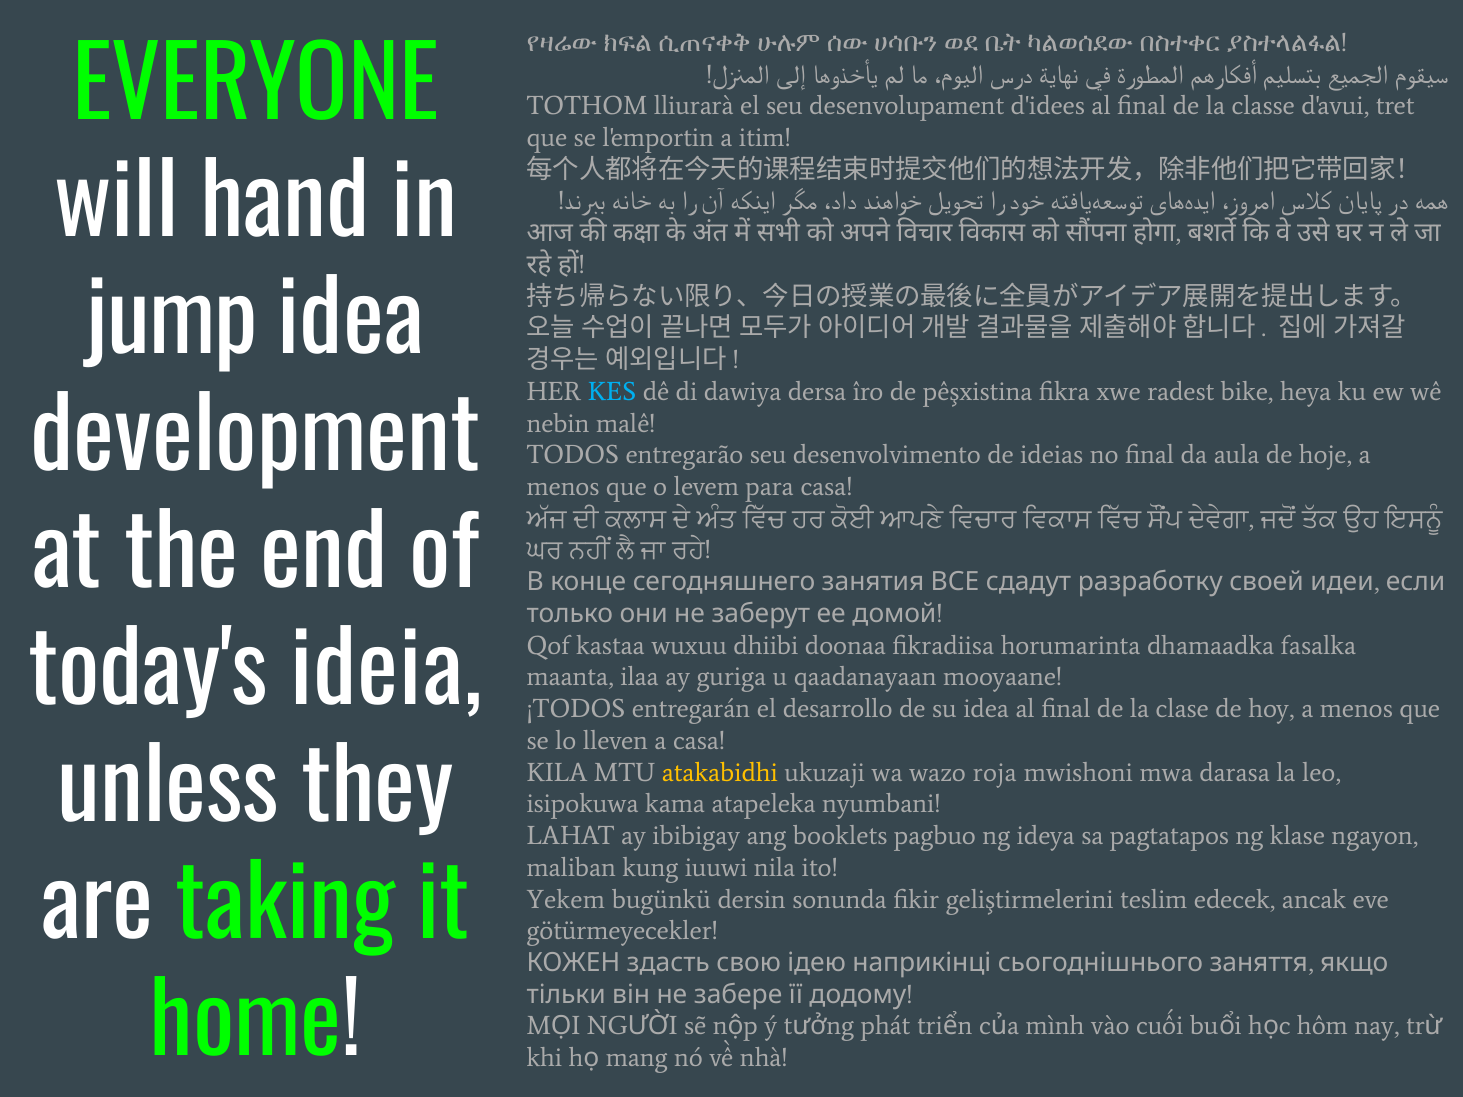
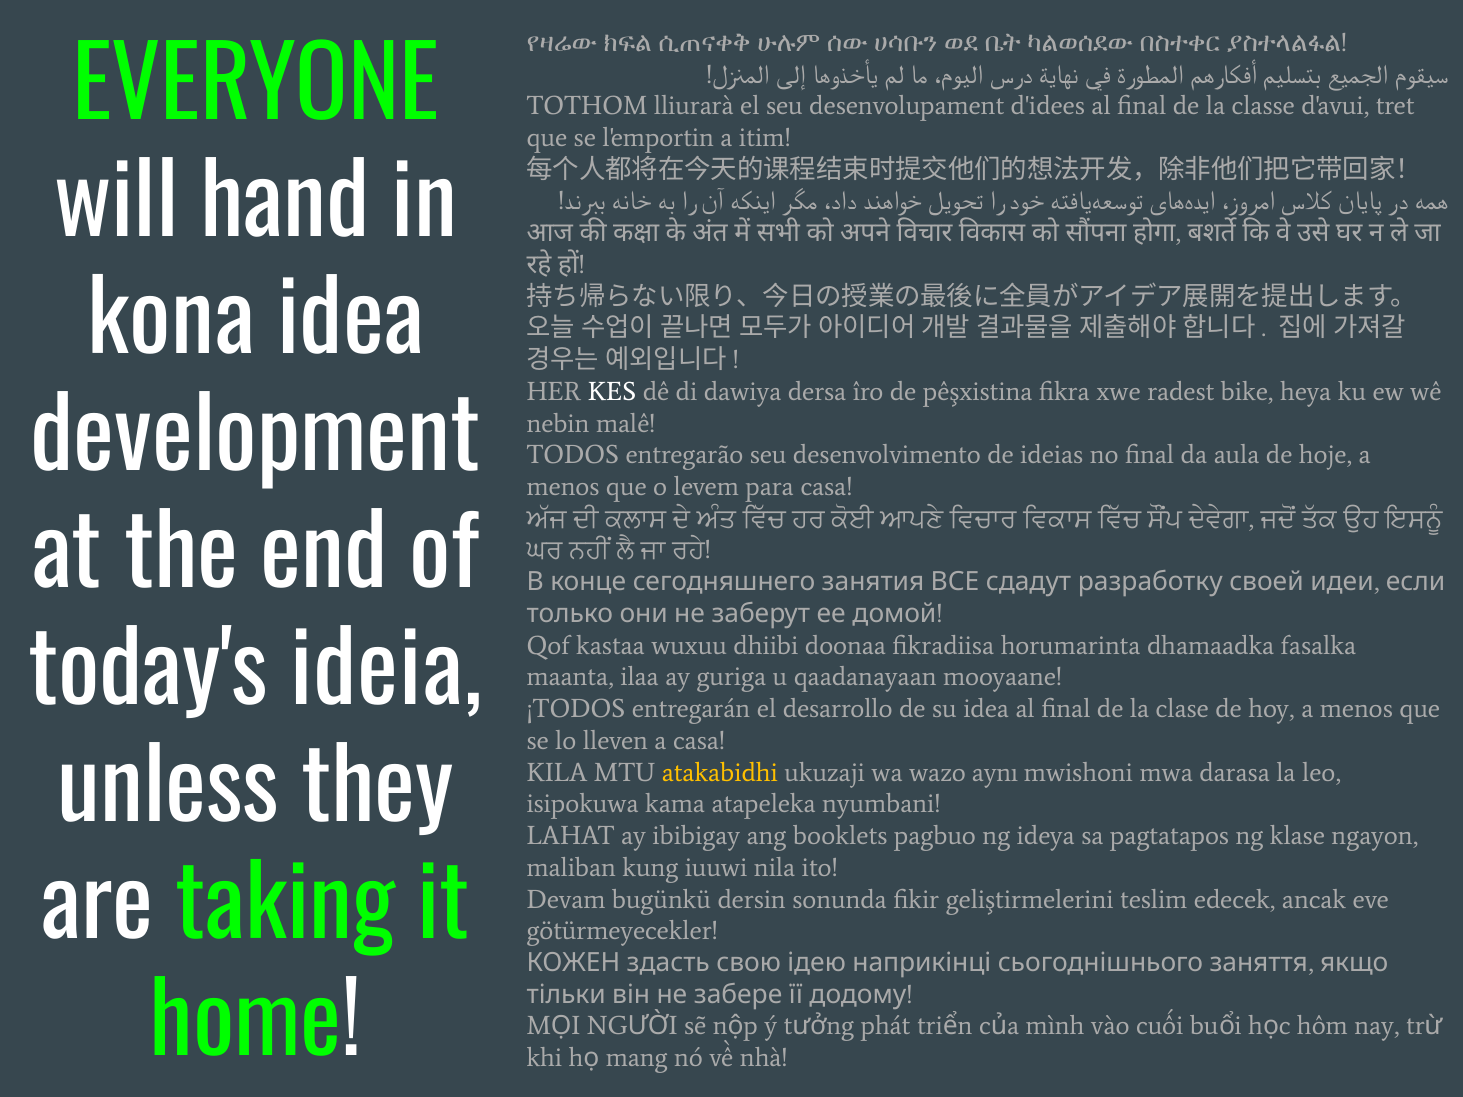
jump: jump -> kona (171, 321)
KES colour: light blue -> white (612, 392)
roja: roja -> aynı (995, 773)
Yekem: Yekem -> Devam (566, 899)
